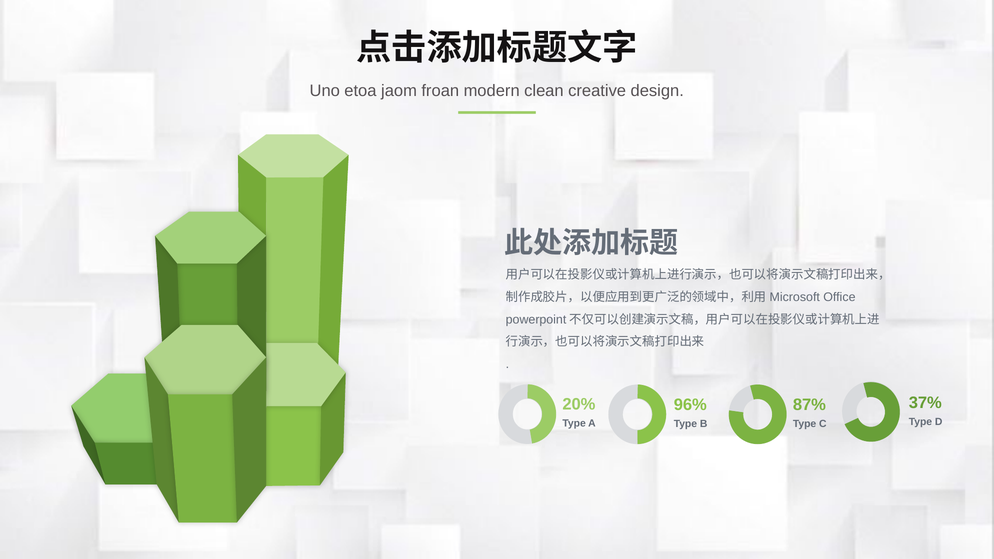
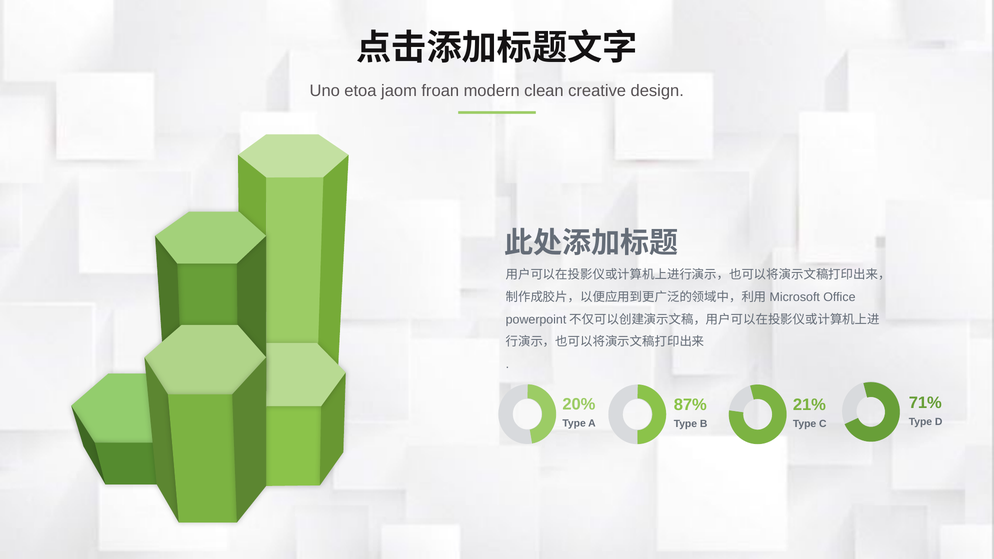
37%: 37% -> 71% (925, 403)
96%: 96% -> 87% (690, 405)
87%: 87% -> 21% (809, 405)
